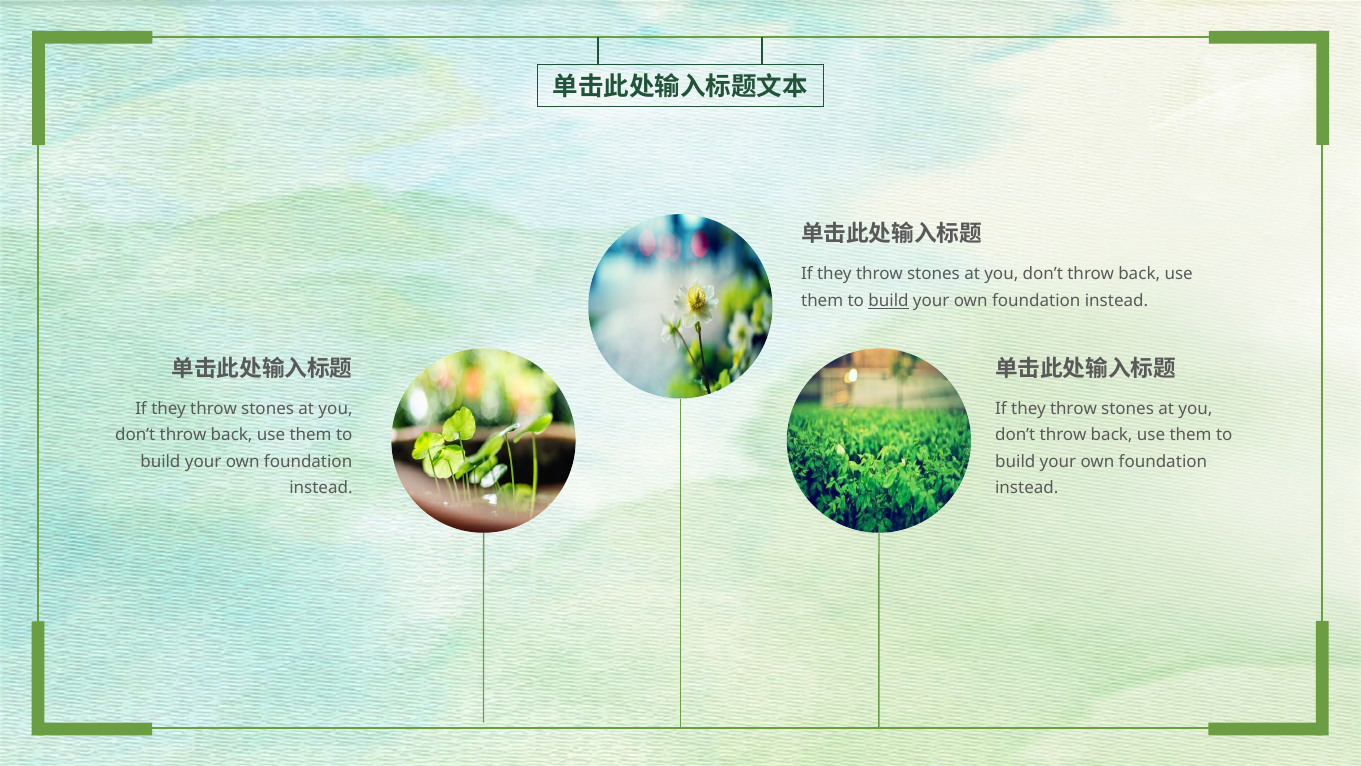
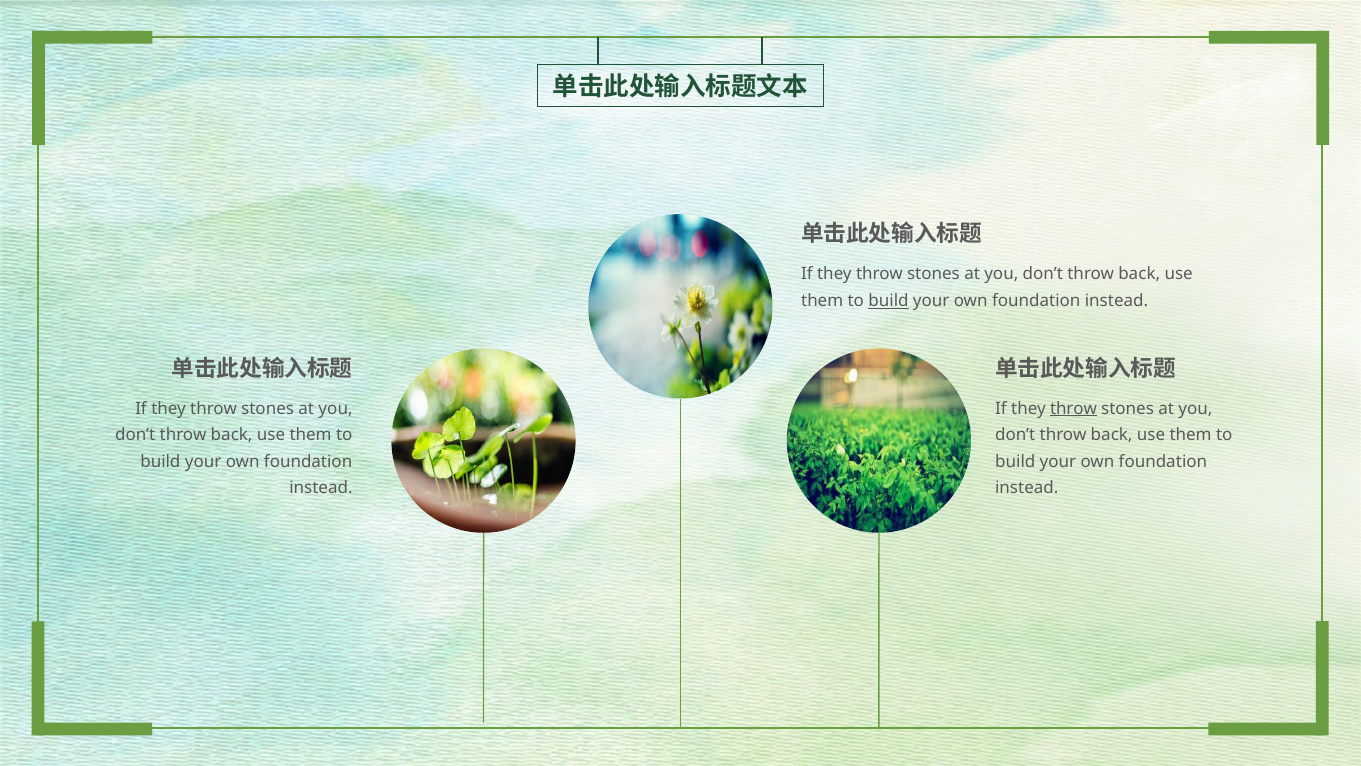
throw underline: none -> present (1073, 408)
